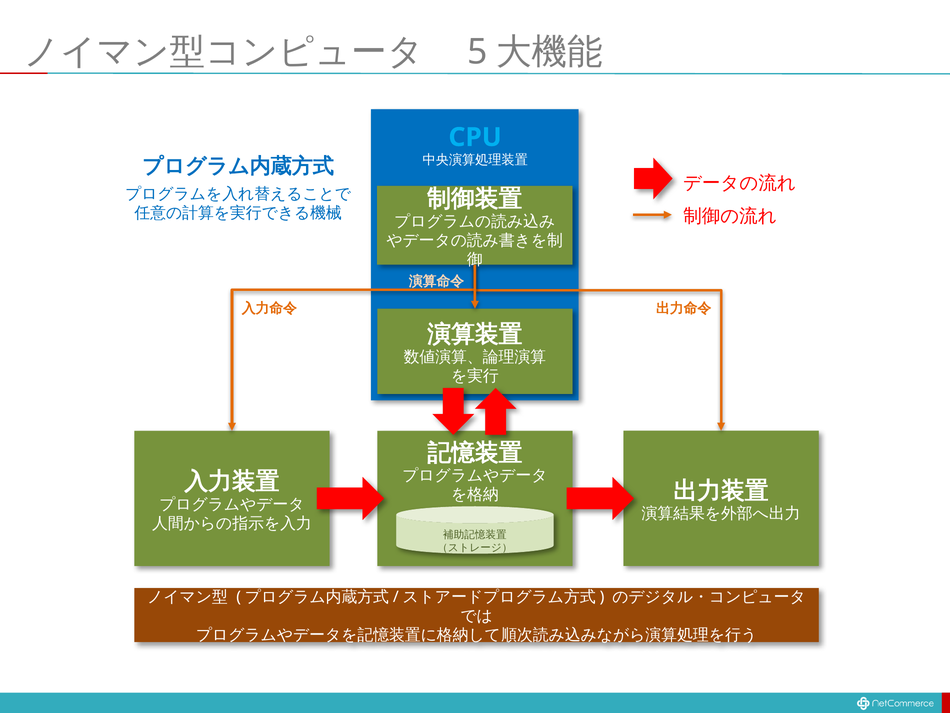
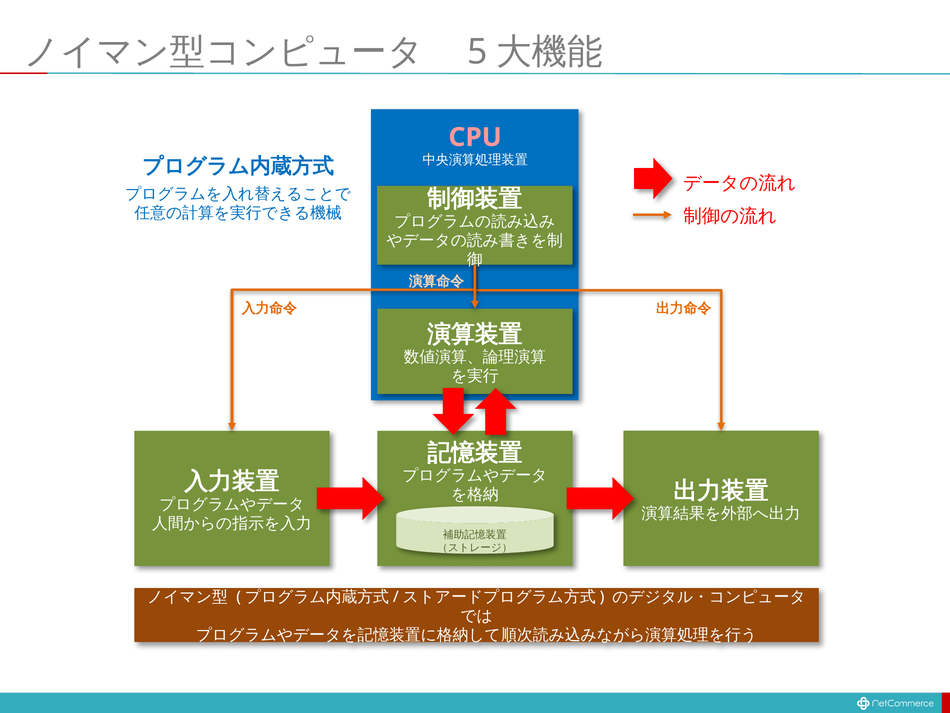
CPU colour: light blue -> pink (475, 137)
